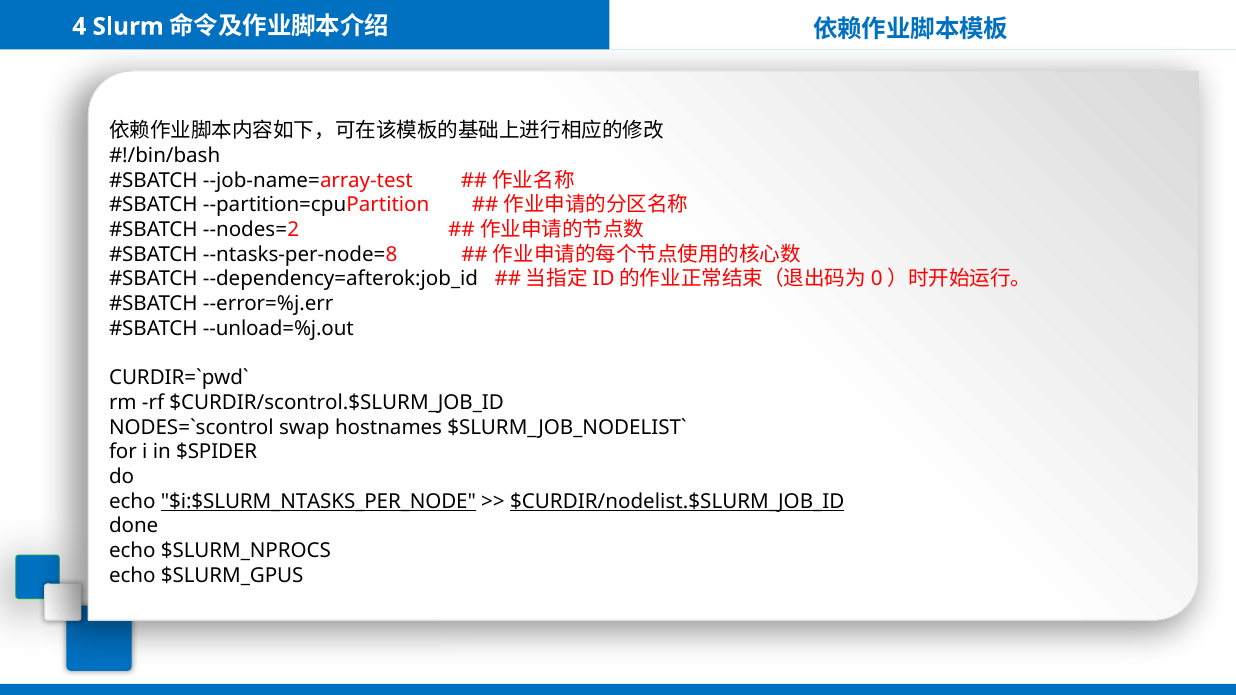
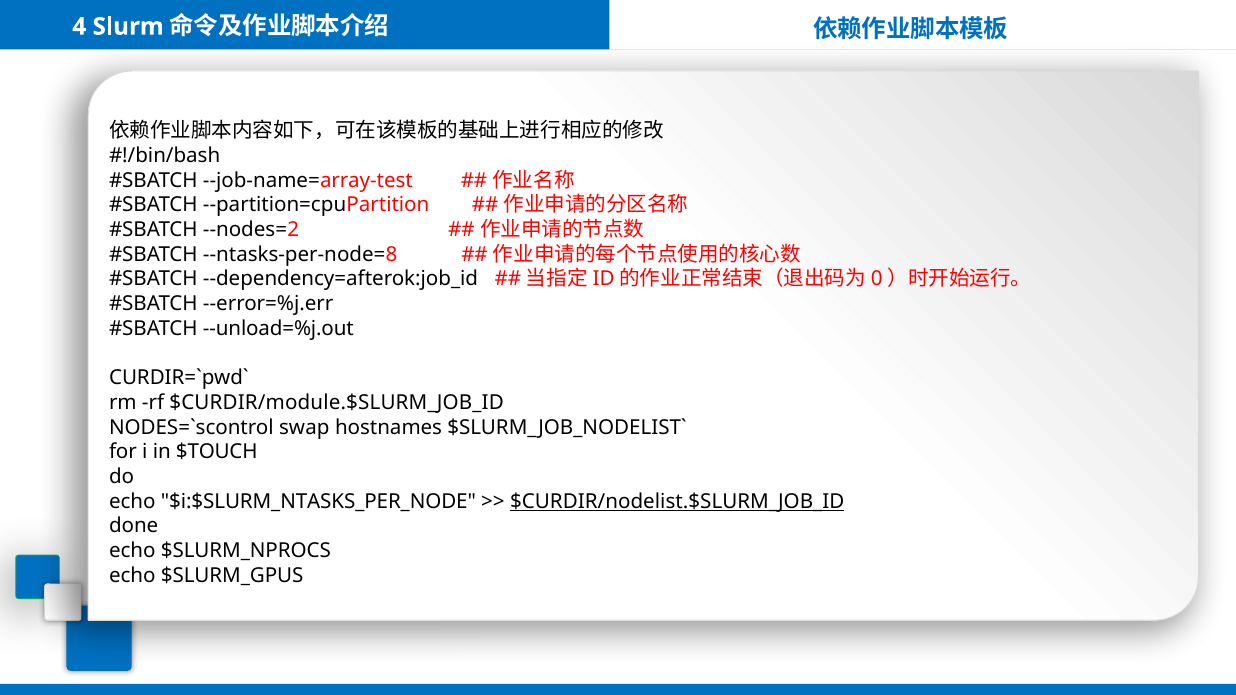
$CURDIR/scontrol.$SLURM_JOB_ID: $CURDIR/scontrol.$SLURM_JOB_ID -> $CURDIR/module.$SLURM_JOB_ID (337, 403)
$SPIDER: $SPIDER -> $TOUCH (217, 452)
$i:$SLURM_NTASKS_PER_NODE underline: present -> none (318, 502)
